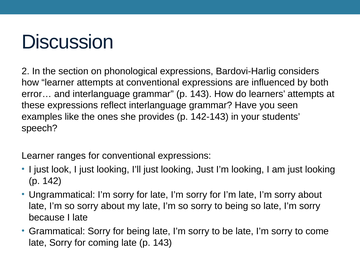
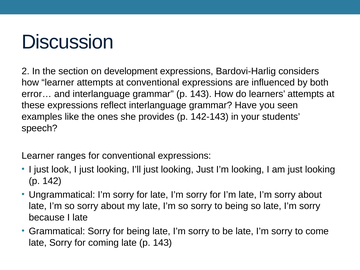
phonological: phonological -> development (131, 71)
